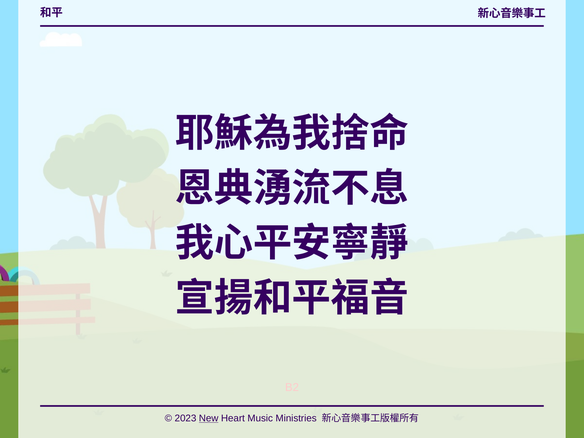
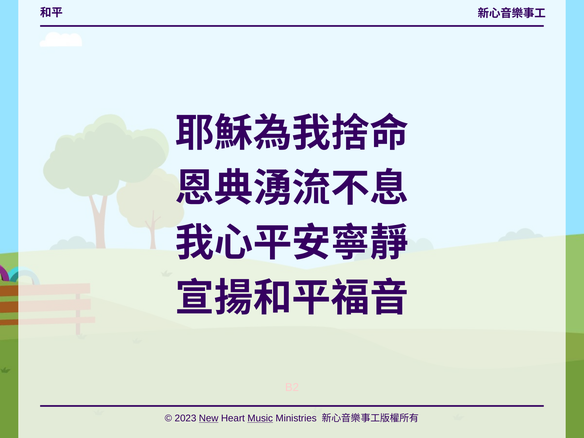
Music underline: none -> present (260, 418)
